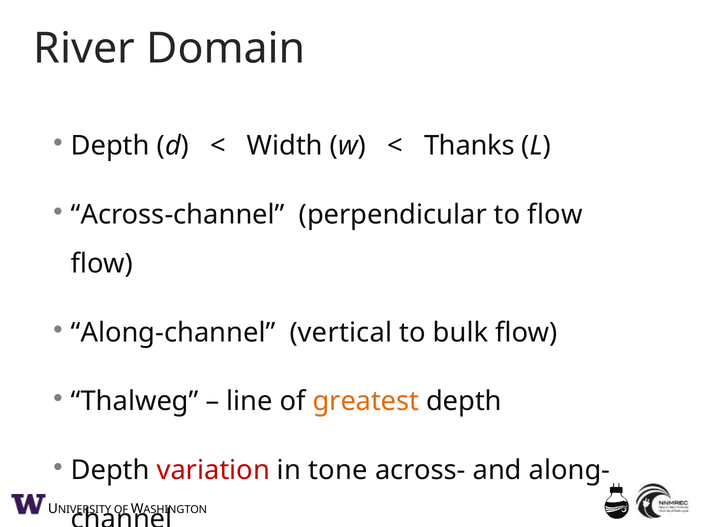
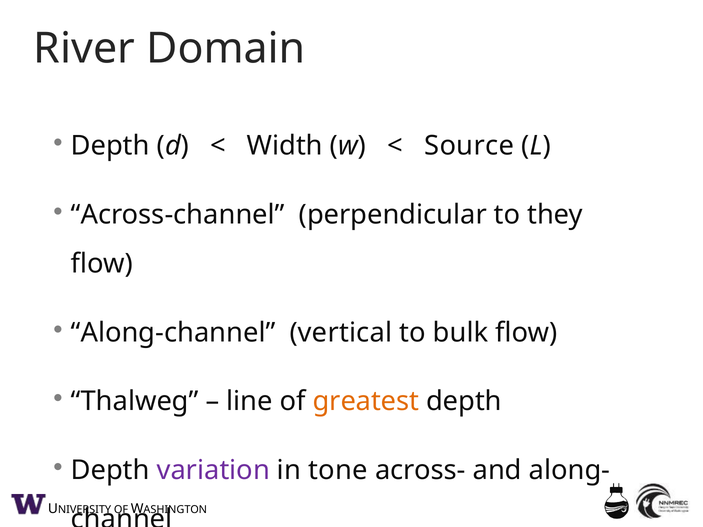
Thanks: Thanks -> Source (469, 146)
to flow: flow -> they (555, 215)
variation colour: red -> purple (213, 470)
